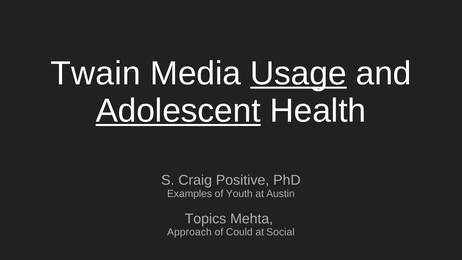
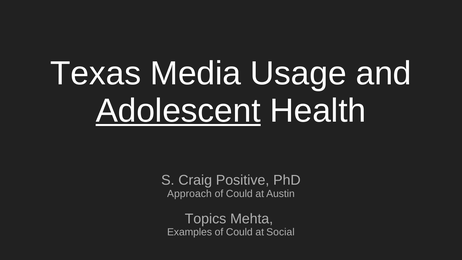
Twain: Twain -> Texas (96, 73)
Usage underline: present -> none (298, 73)
Examples: Examples -> Approach (189, 194)
Youth: Youth -> Could (239, 194)
Approach: Approach -> Examples (190, 232)
